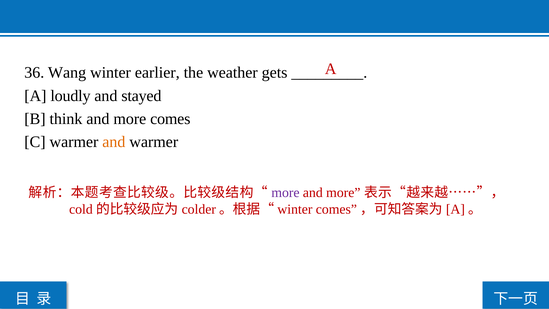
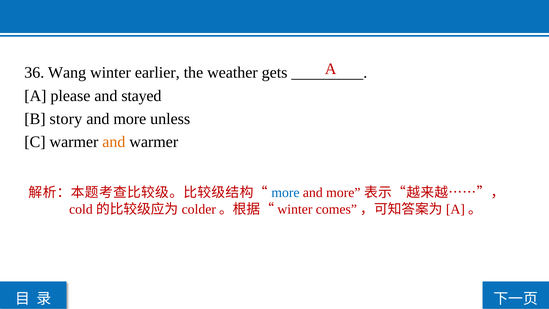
loudly: loudly -> please (70, 96)
think: think -> story (66, 119)
comes: comes -> unless (170, 119)
more colour: purple -> blue (285, 193)
